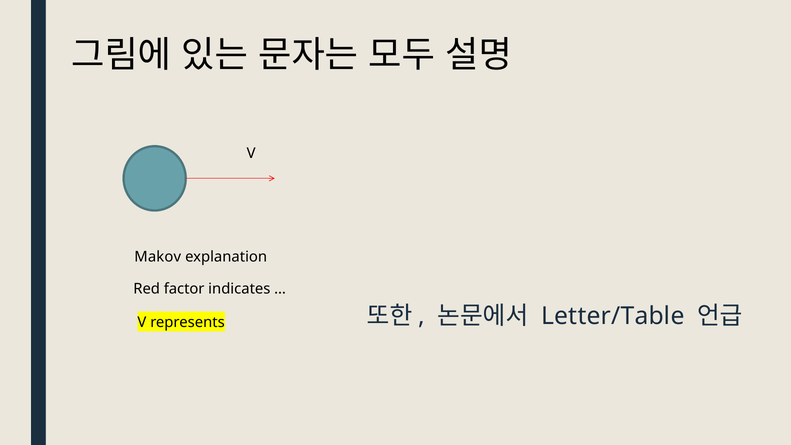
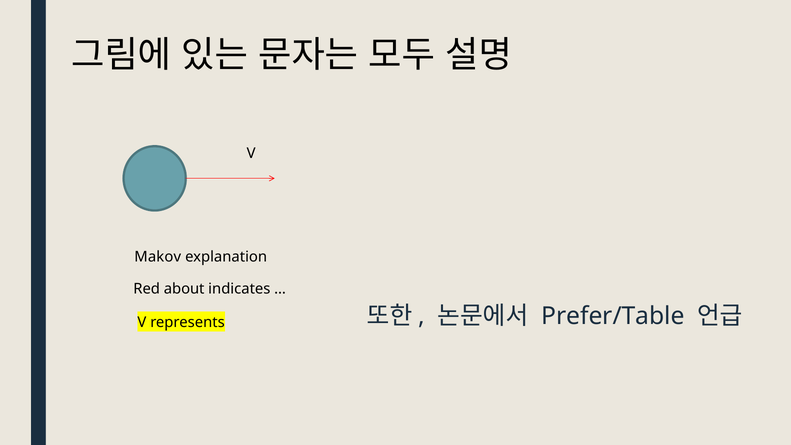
factor: factor -> about (184, 289)
Letter/Table: Letter/Table -> Prefer/Table (613, 316)
